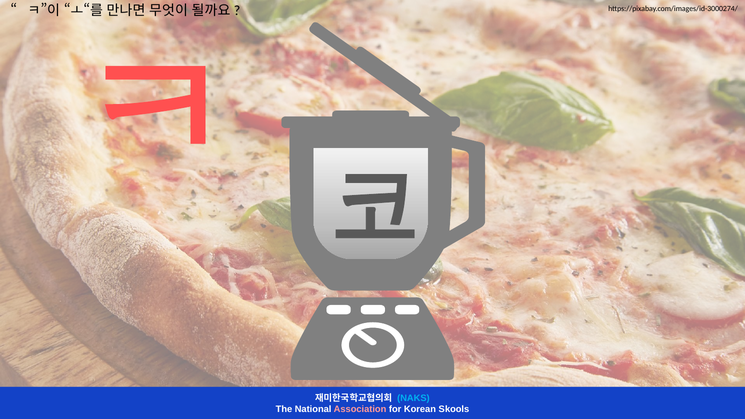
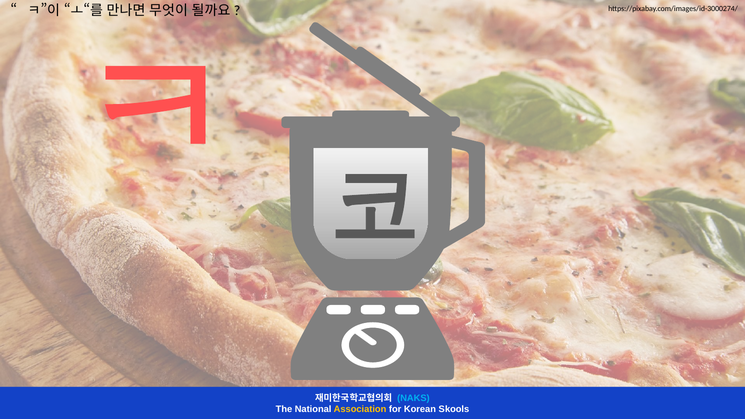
Association colour: pink -> yellow (360, 409)
